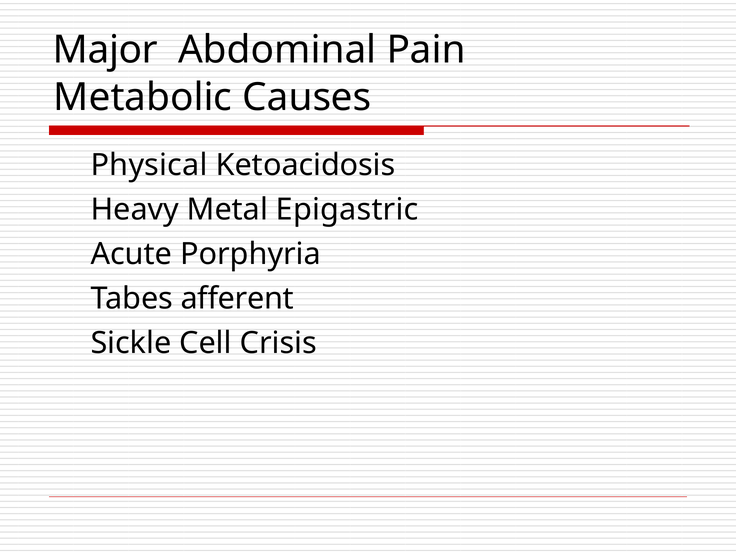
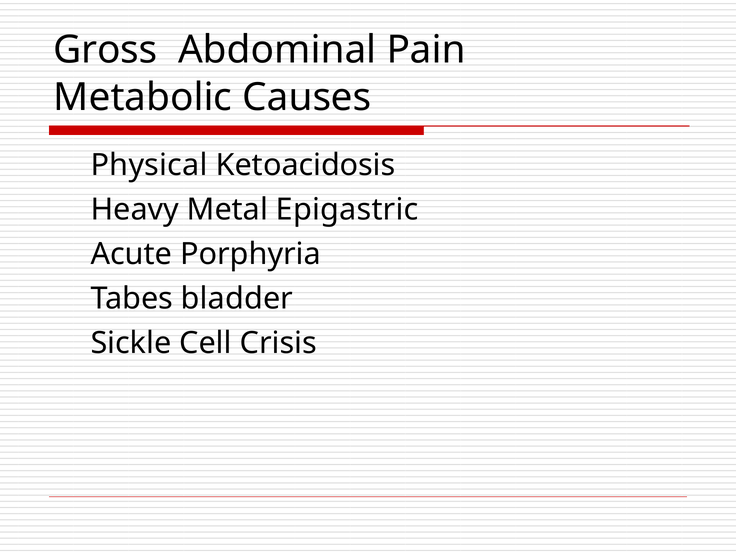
Major: Major -> Gross (105, 50)
afferent: afferent -> bladder (237, 299)
